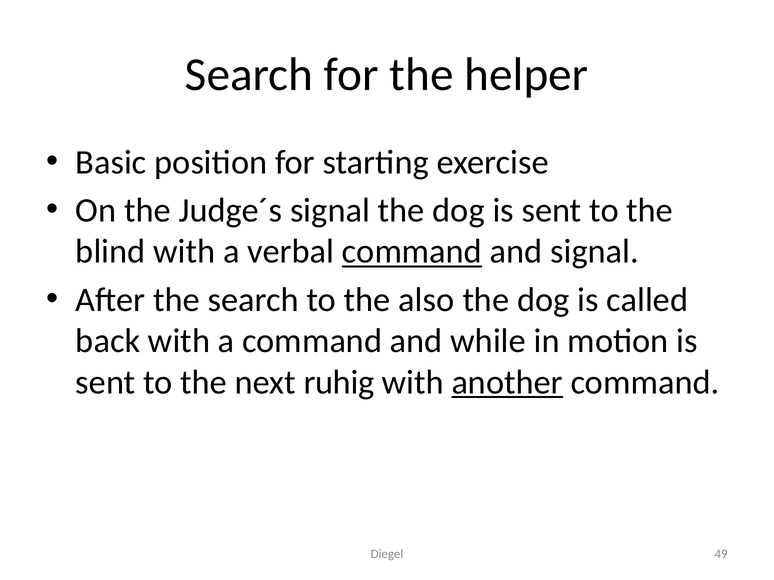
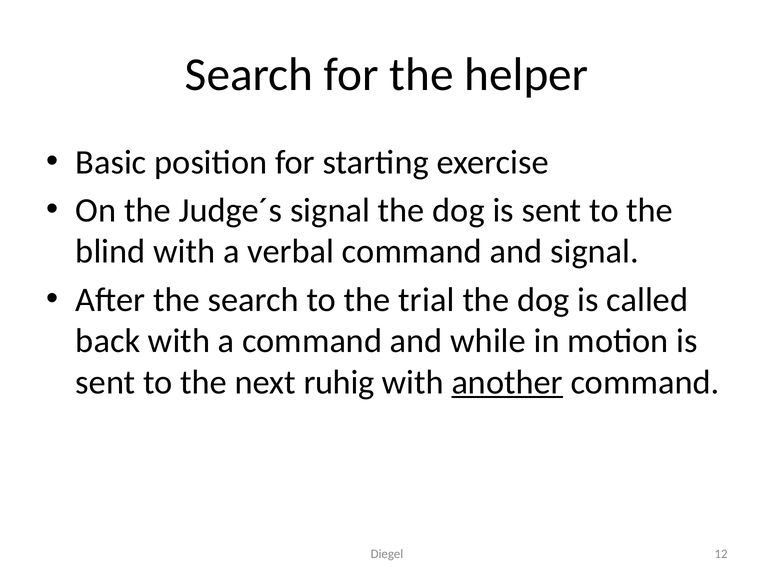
command underline: present -> none (412, 252)
also: also -> trial (426, 300)
49: 49 -> 12 (721, 554)
